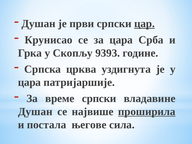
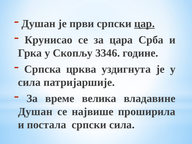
9393: 9393 -> 3346 (108, 53)
цара: цара -> сила (29, 82)
време српски: српски -> велика (99, 98)
проширила underline: present -> none (147, 112)
постала његове: његове -> српски (89, 125)
